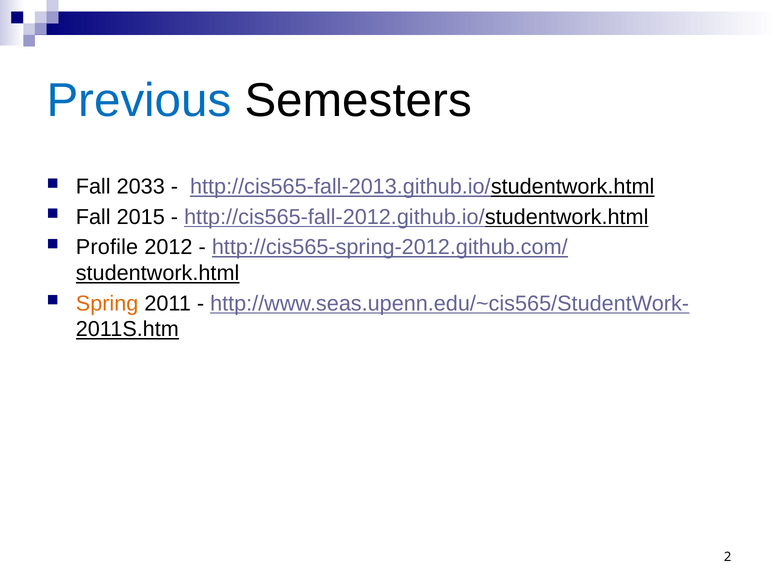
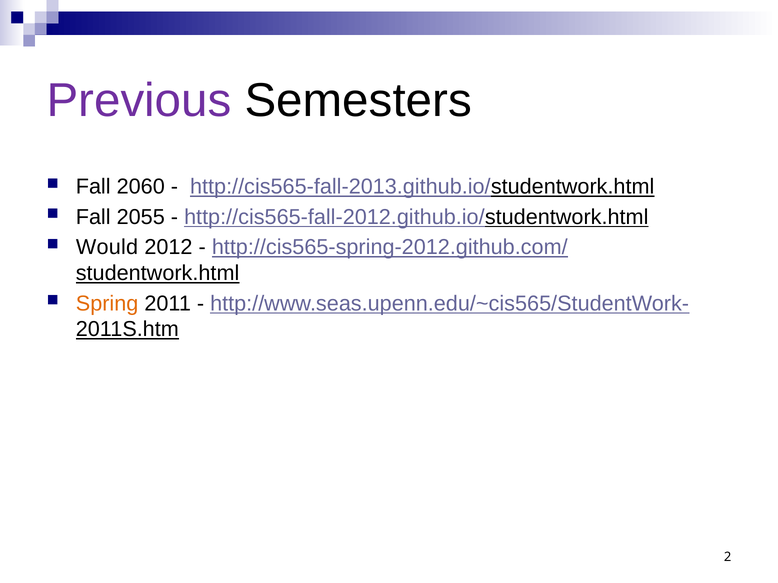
Previous colour: blue -> purple (139, 101)
2033: 2033 -> 2060 (141, 187)
2015: 2015 -> 2055 (141, 217)
Profile: Profile -> Would (107, 247)
